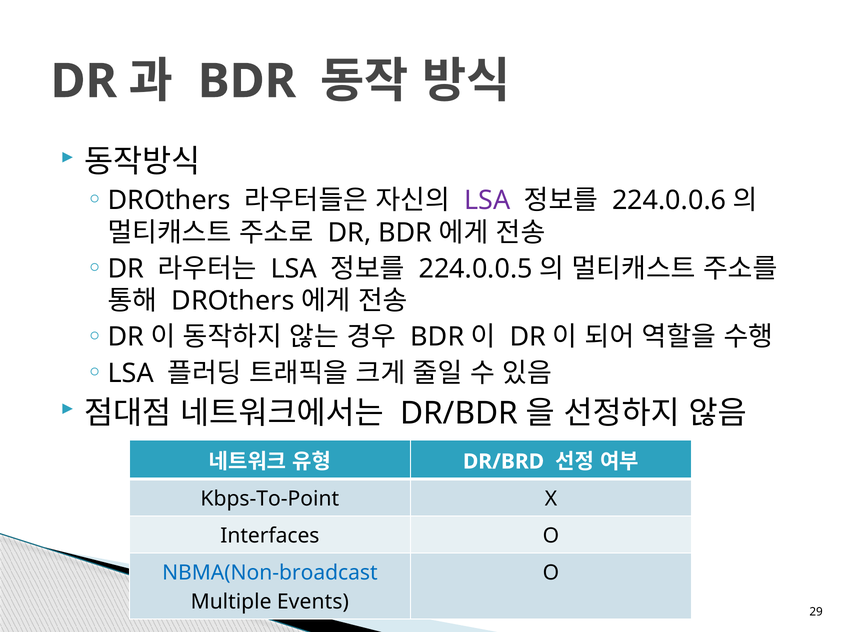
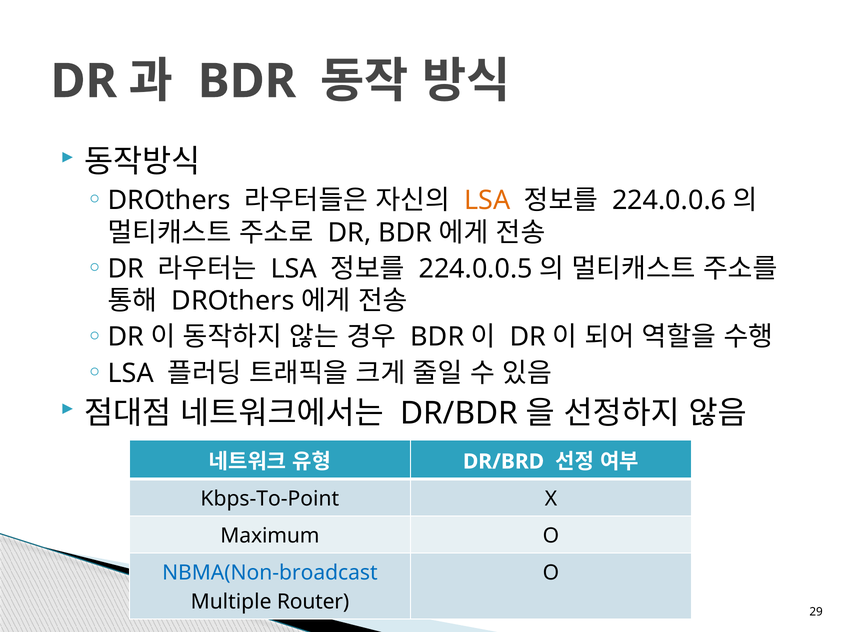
LSA colour: purple -> orange (487, 201)
Interfaces: Interfaces -> Maximum (270, 536)
Events: Events -> Router (313, 602)
